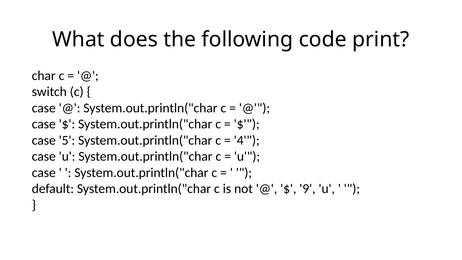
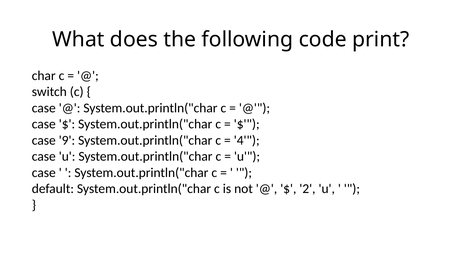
5: 5 -> 9 (67, 140)
9: 9 -> 2 (307, 189)
